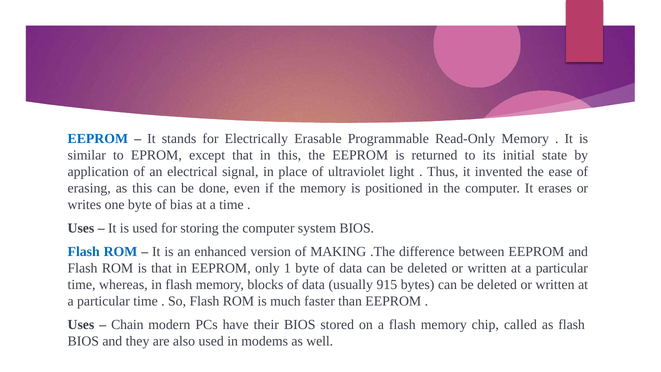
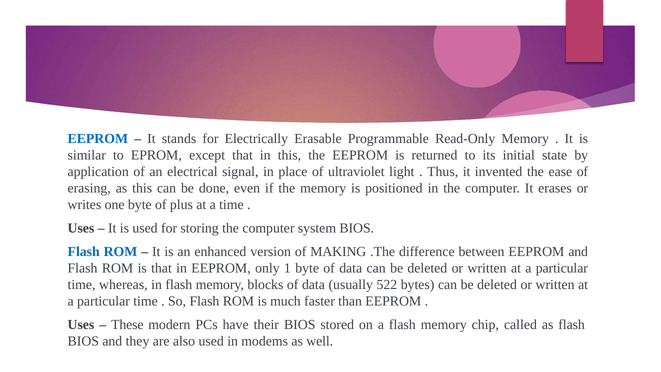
bias: bias -> plus (181, 205)
915: 915 -> 522 (387, 285)
Chain: Chain -> These (127, 325)
